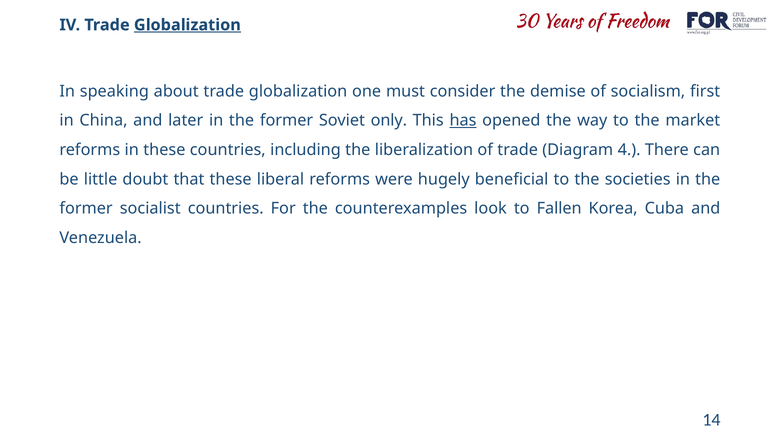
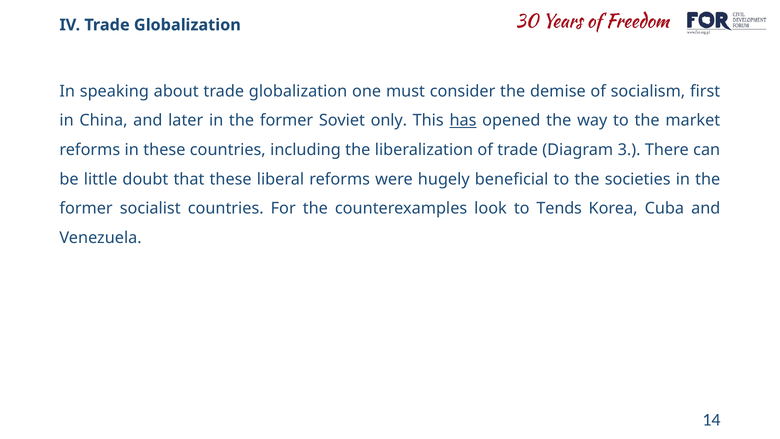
Globalization underline: present -> none (187, 25)
4: 4 -> 3 (629, 150)
Fallen: Fallen -> Tends (559, 208)
